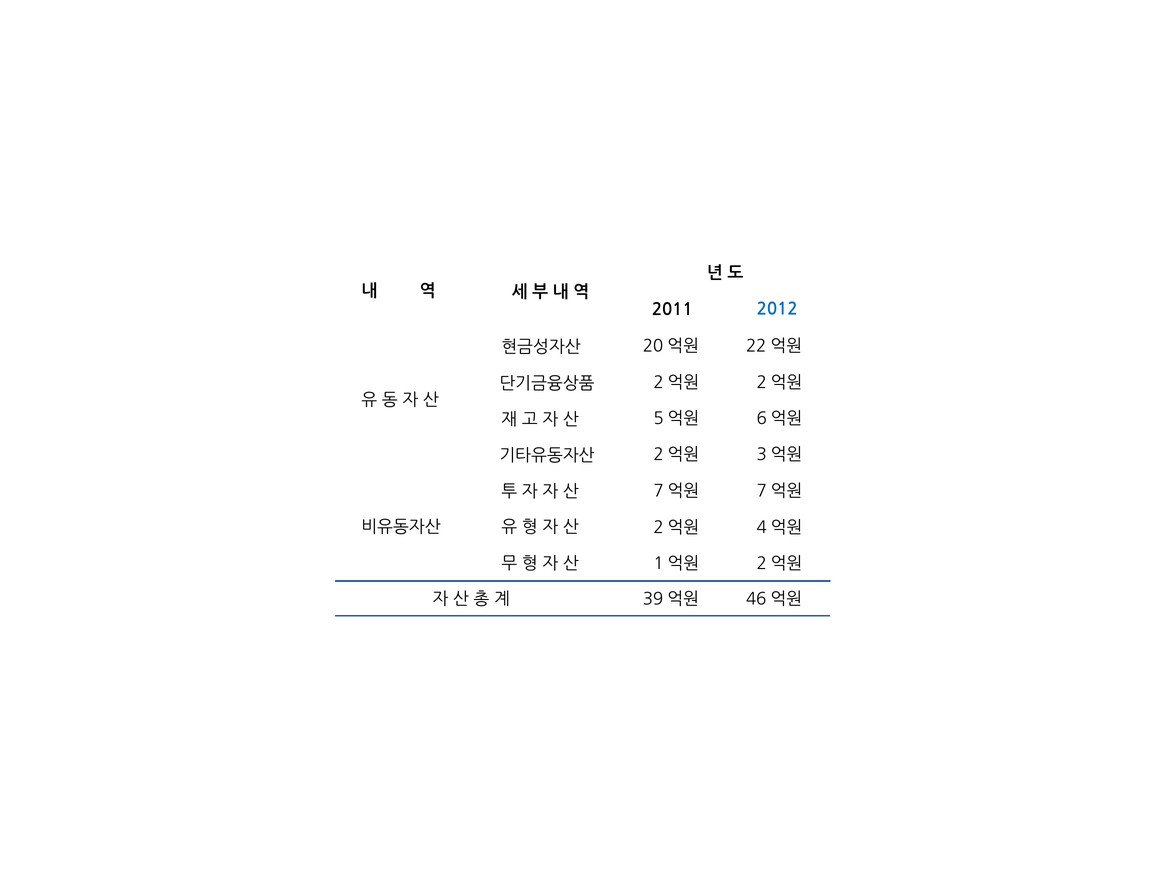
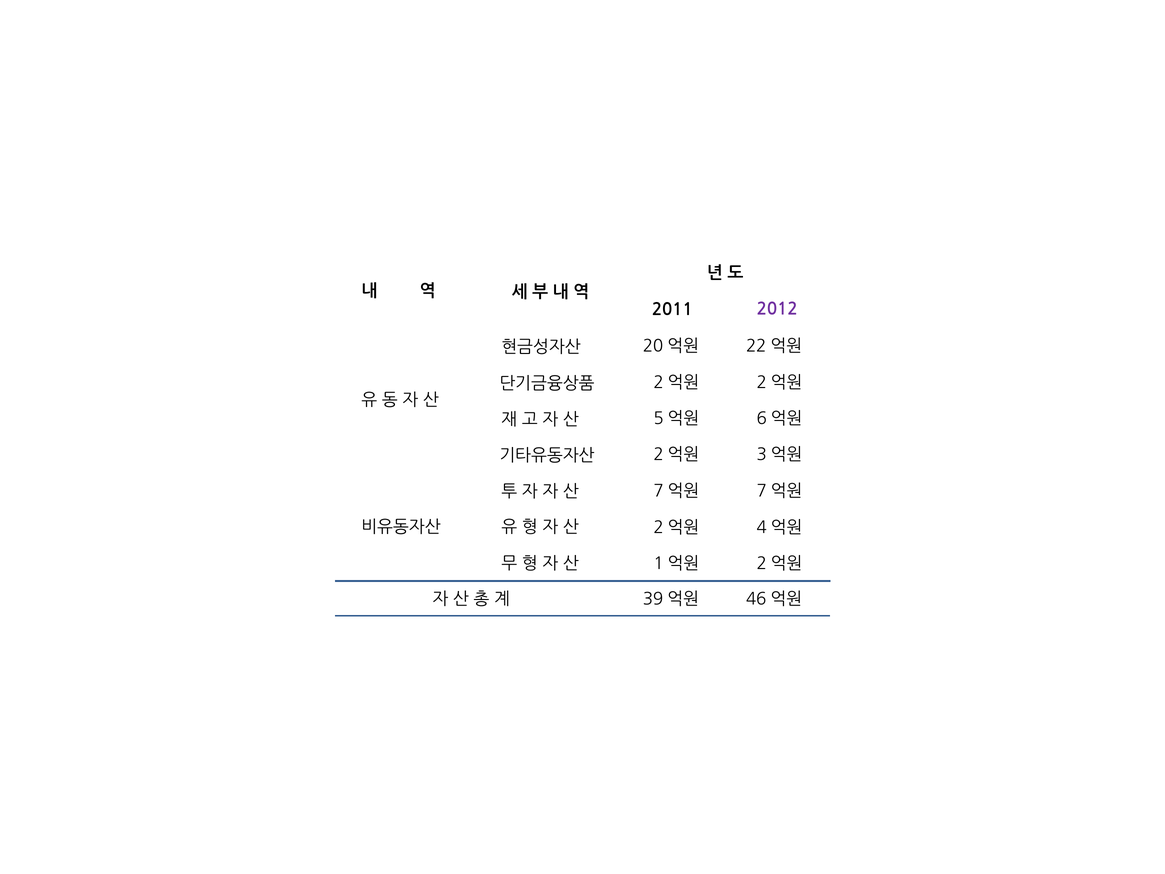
2012 colour: blue -> purple (777, 309)
